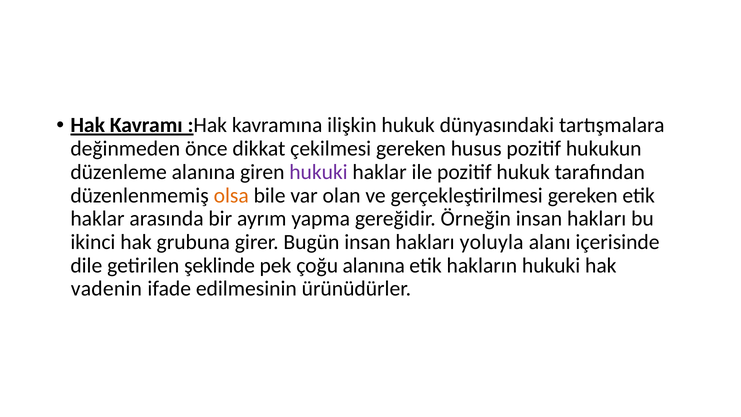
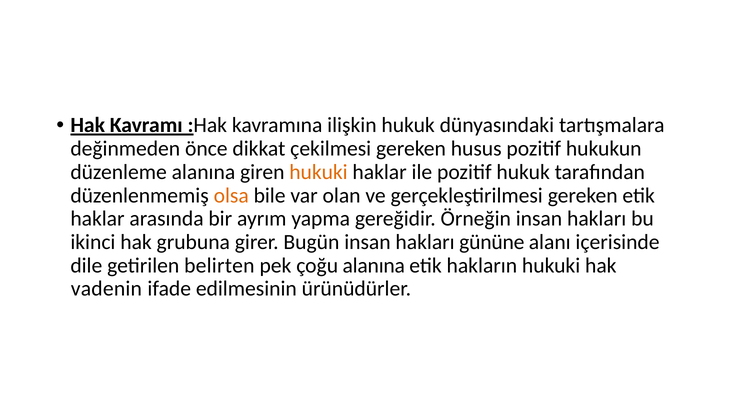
hukuki colour: purple -> orange (318, 172)
yoluyla: yoluyla -> gününe (492, 242)
şeklinde: şeklinde -> belirten (219, 265)
